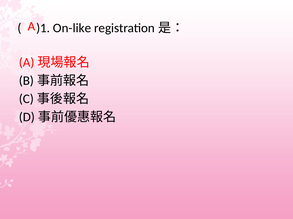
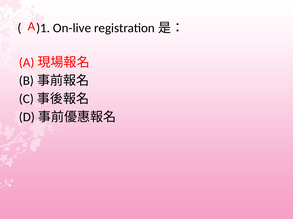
On-like: On-like -> On-live (72, 28)
